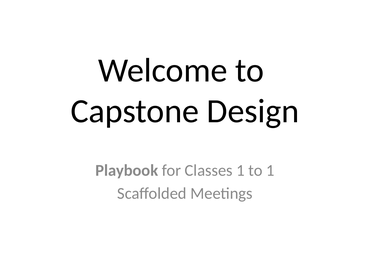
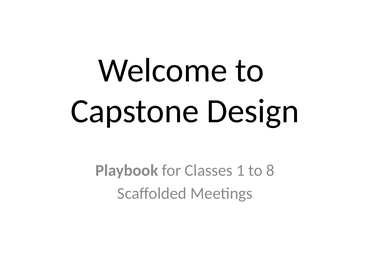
to 1: 1 -> 8 (270, 170)
